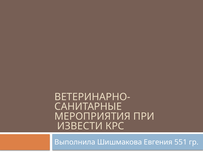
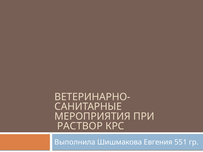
ИЗВЕСТИ: ИЗВЕСТИ -> РАСТВОР (80, 126)
